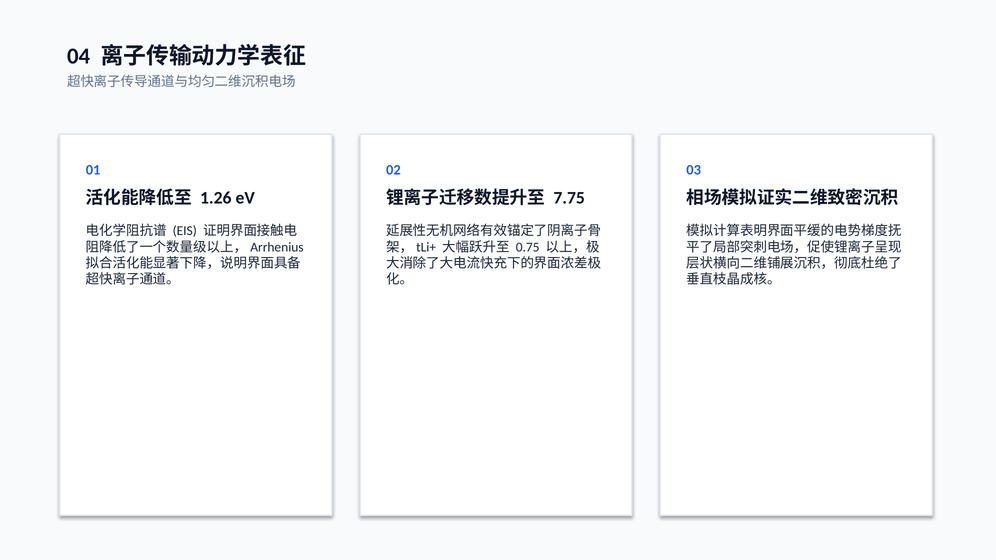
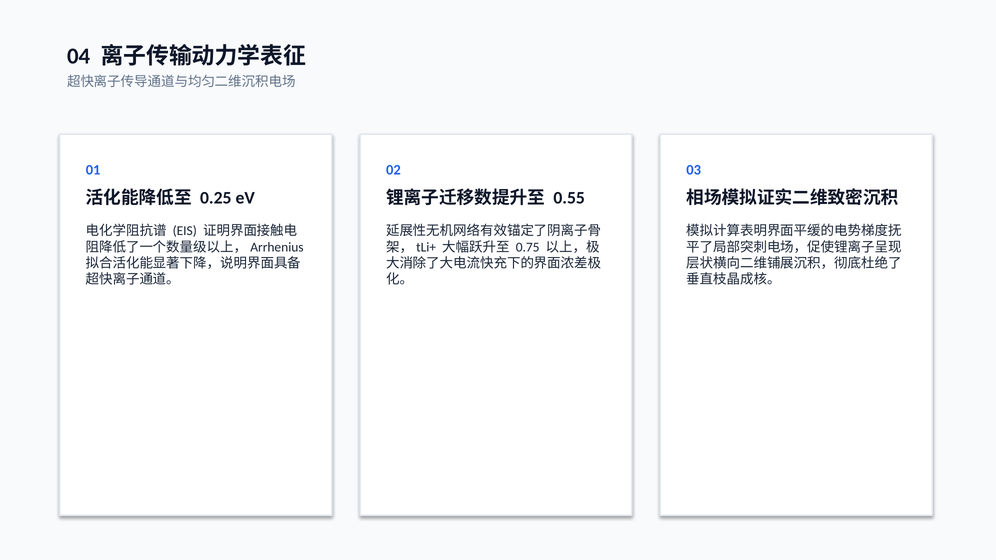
1.26: 1.26 -> 0.25 (216, 198)
7.75: 7.75 -> 0.55 (569, 198)
